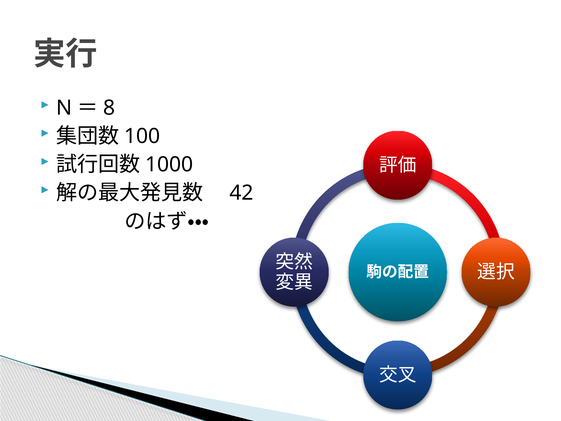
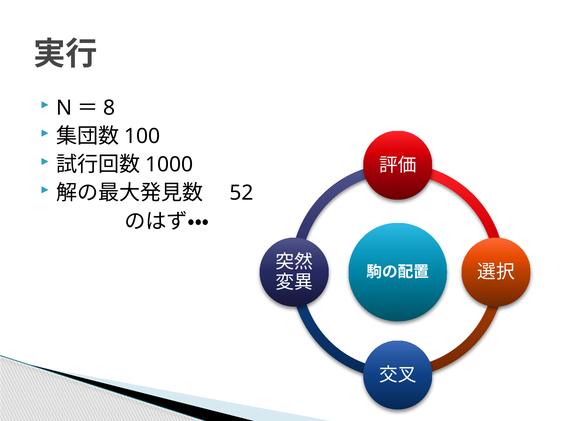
42: 42 -> 52 (241, 193)
